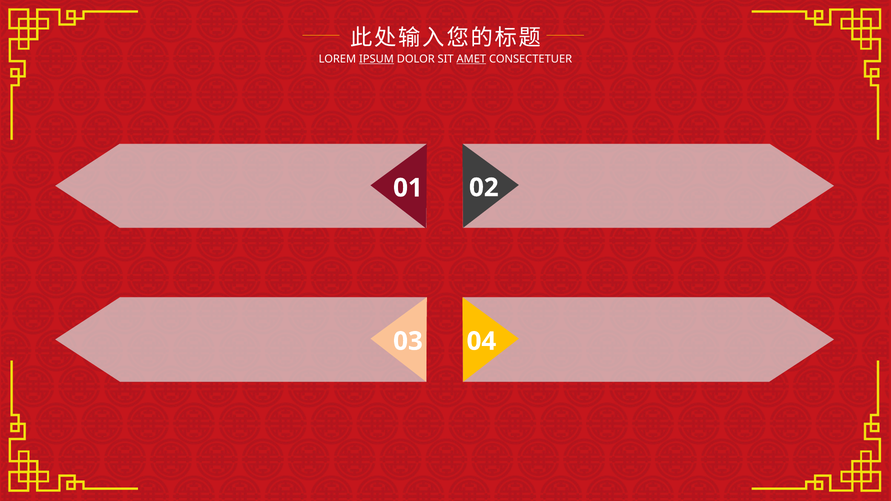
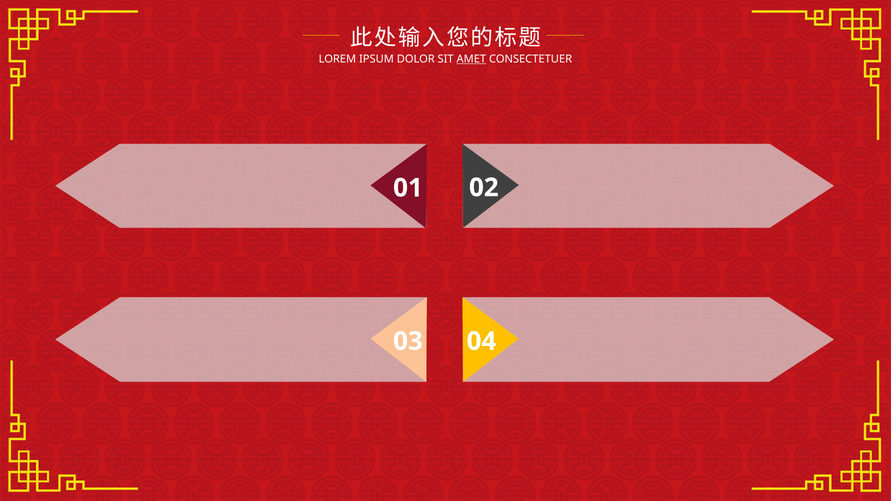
IPSUM underline: present -> none (376, 59)
